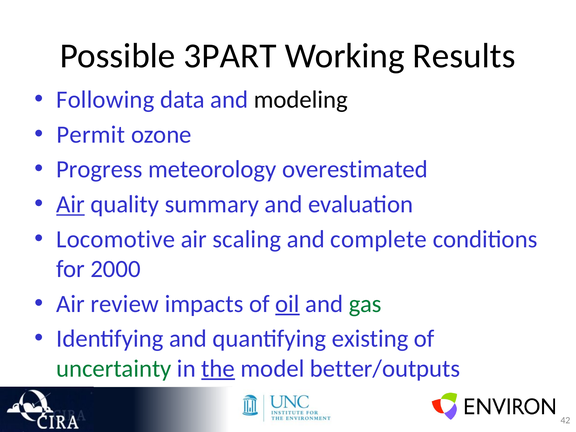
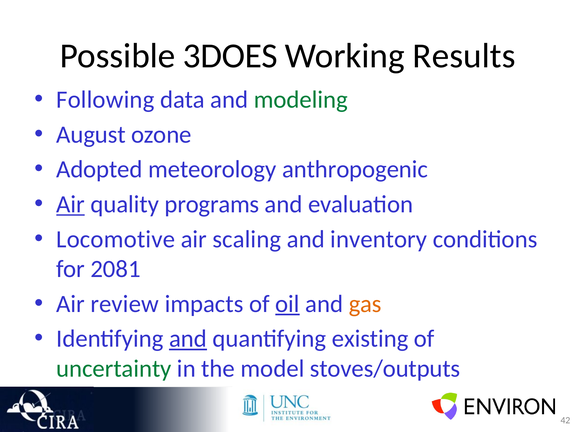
3PART: 3PART -> 3DOES (230, 56)
modeling colour: black -> green (301, 100)
Permit: Permit -> August (91, 135)
Progress: Progress -> Adopted (99, 169)
overestimated: overestimated -> anthropogenic (355, 169)
summary: summary -> programs (212, 204)
complete: complete -> inventory (379, 239)
2000: 2000 -> 2081 (116, 269)
gas colour: green -> orange (365, 304)
and underline: none -> present (188, 339)
the underline: present -> none (218, 369)
better/outputs: better/outputs -> stoves/outputs (385, 369)
